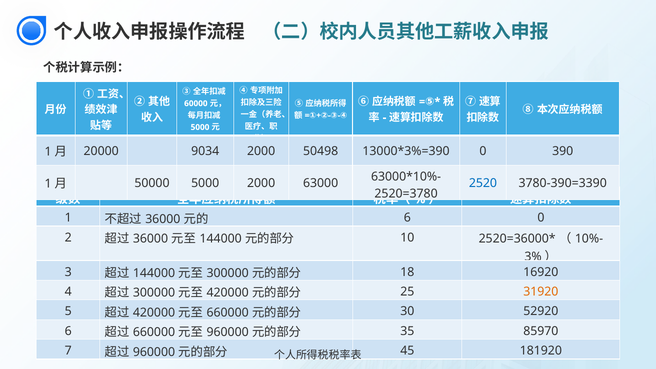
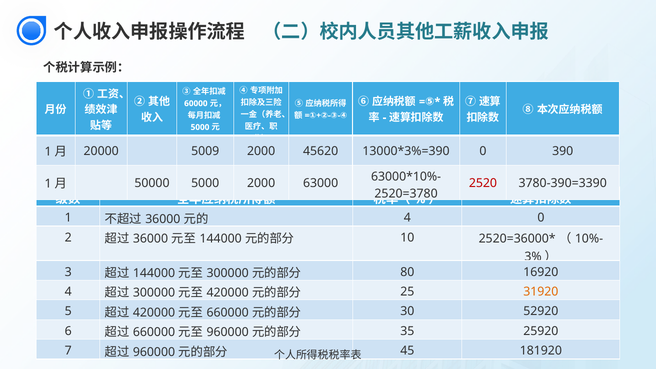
9034: 9034 -> 5009 (205, 151)
50498: 50498 -> 45620 (321, 151)
2520 colour: blue -> red (483, 183)
6: 6 -> 4 (407, 218)
18: 18 -> 80 (407, 272)
85970: 85970 -> 25920 (541, 331)
